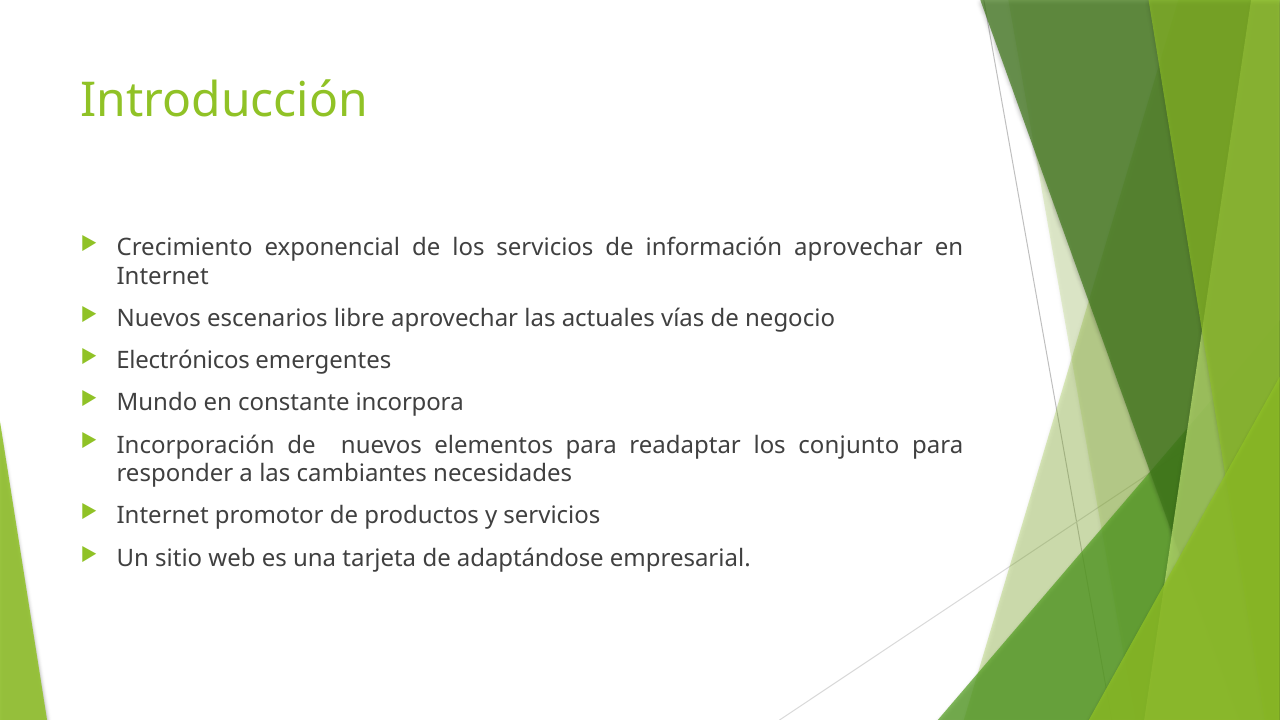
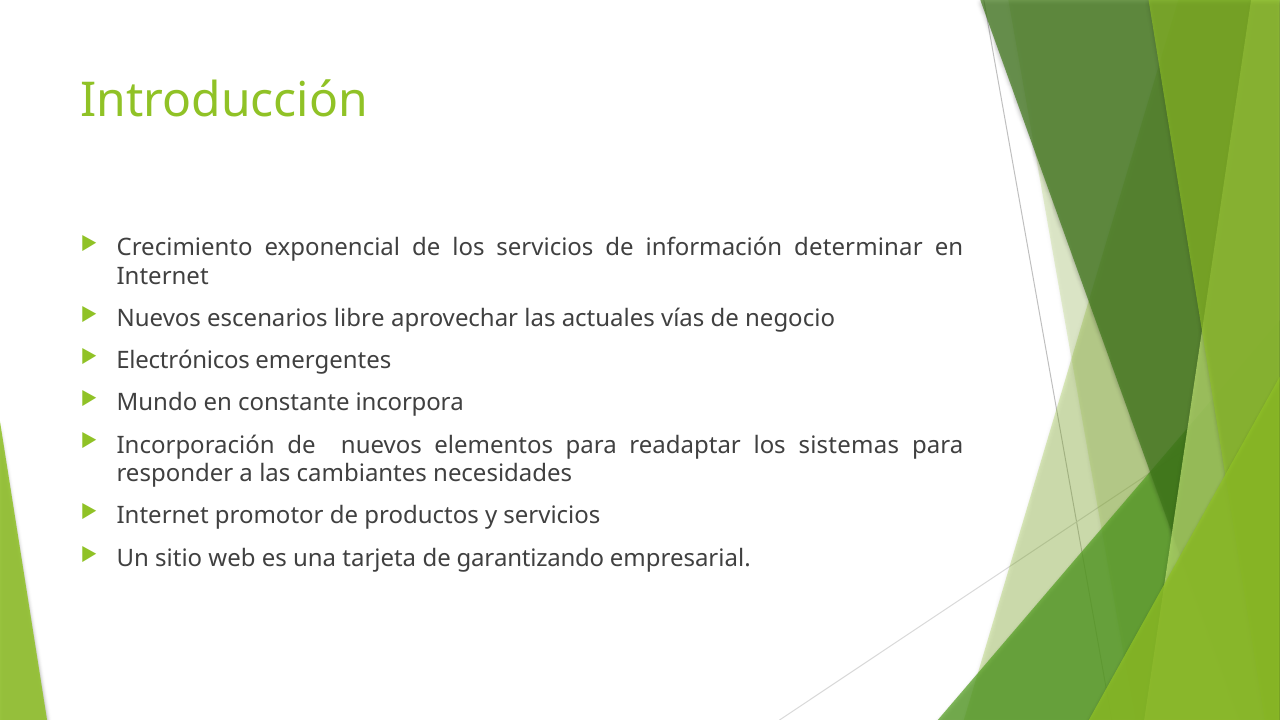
información aprovechar: aprovechar -> determinar (858, 248)
conjunto: conjunto -> sistemas (849, 445)
adaptándose: adaptándose -> garantizando (530, 558)
